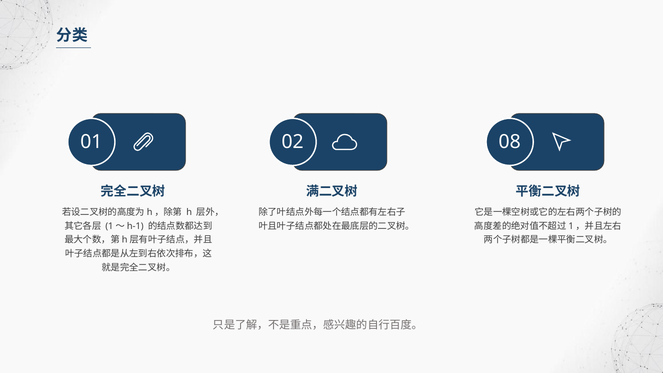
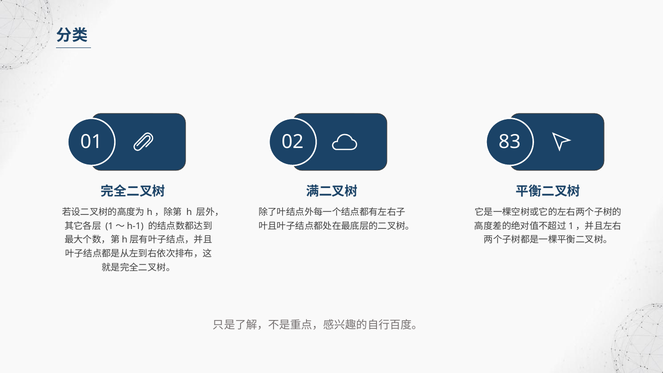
08: 08 -> 83 (510, 142)
